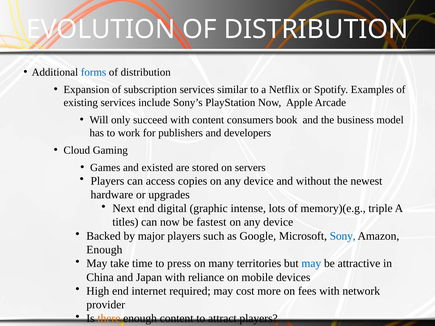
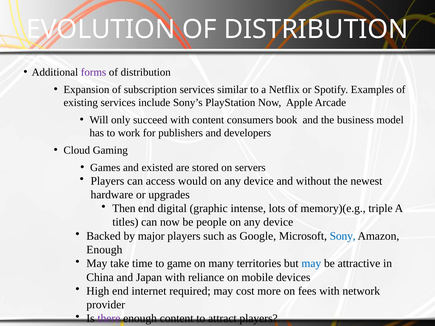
forms colour: blue -> purple (94, 72)
copies: copies -> would (193, 181)
Next: Next -> Then (124, 209)
fastest: fastest -> people (212, 222)
press: press -> game (179, 264)
there colour: orange -> purple (109, 319)
